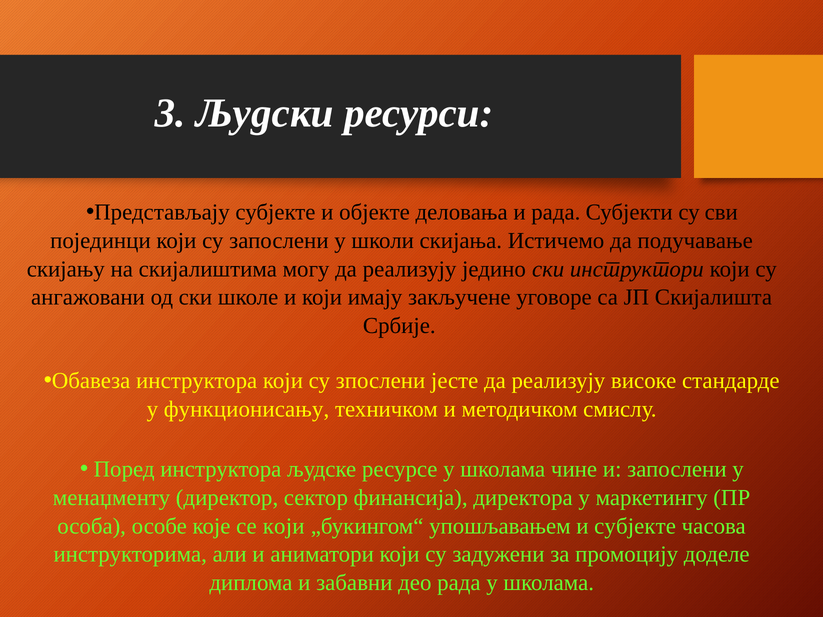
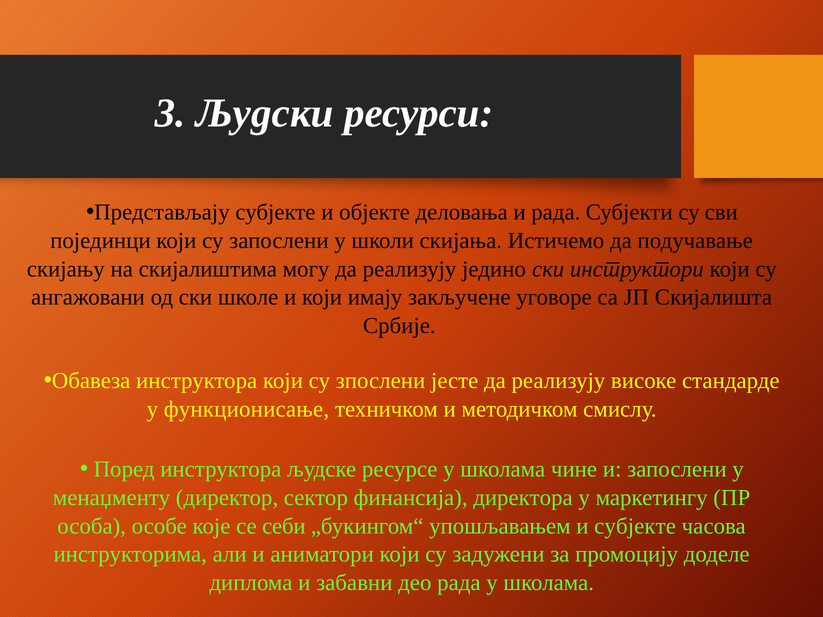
функционисању: функционисању -> функционисање (246, 409)
се који: који -> себи (284, 526)
